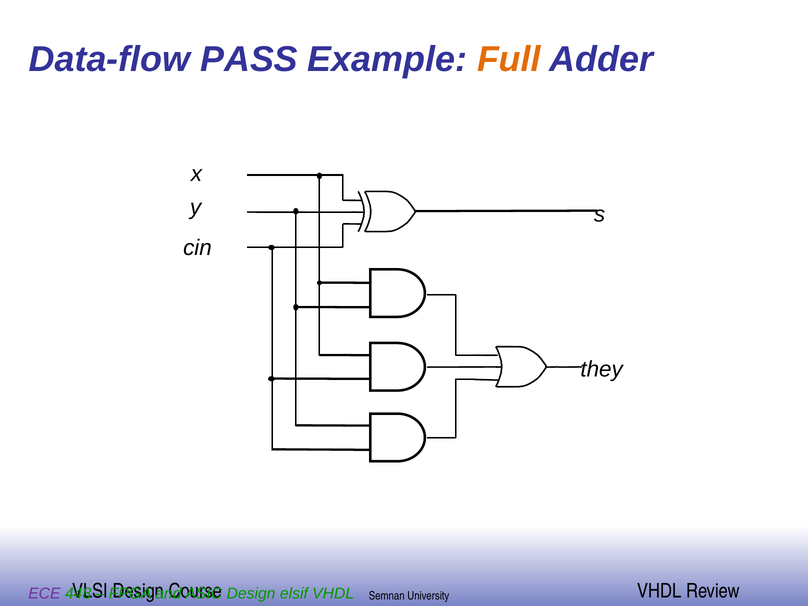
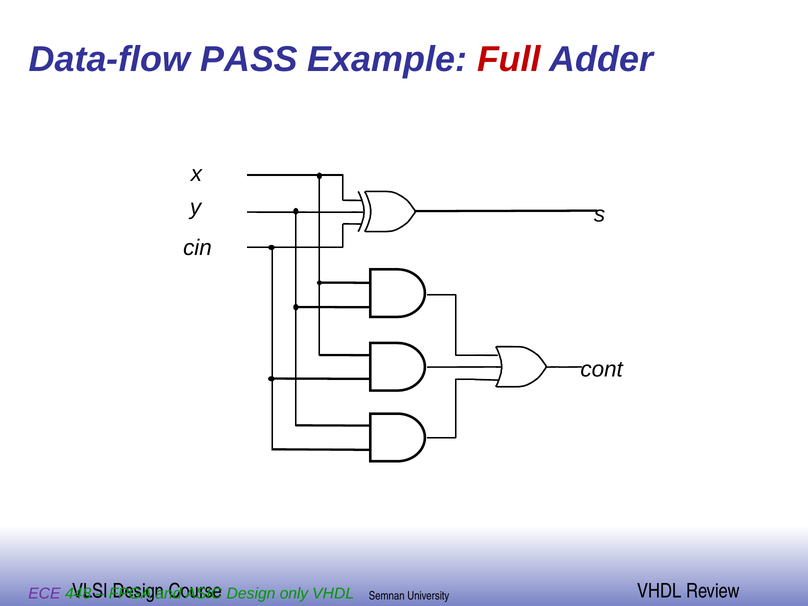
Full colour: orange -> red (509, 60)
they: they -> cont (602, 369)
elsif: elsif -> only (294, 594)
